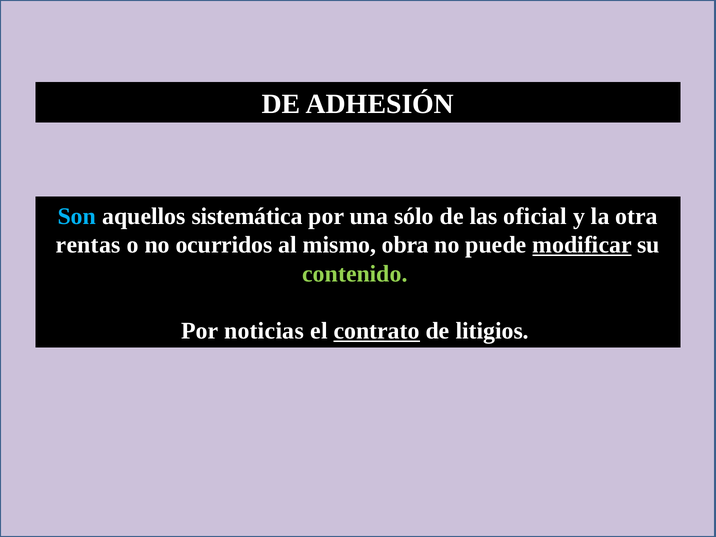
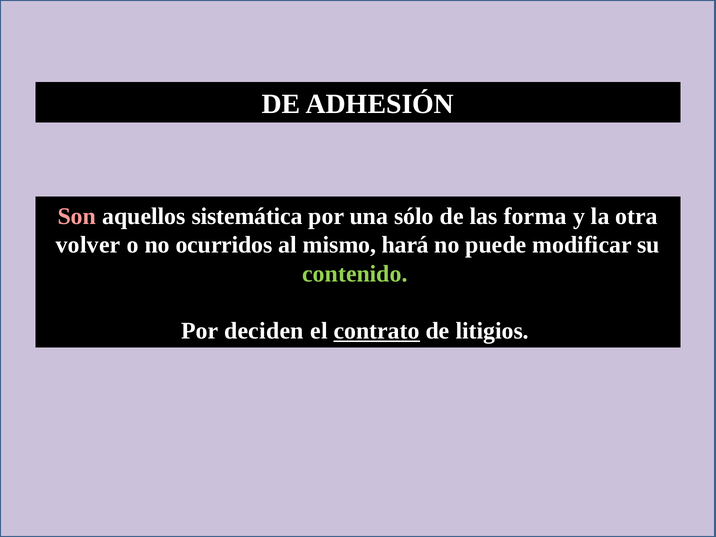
Son colour: light blue -> pink (77, 216)
oficial: oficial -> forma (535, 216)
rentas: rentas -> volver (88, 245)
obra: obra -> hará (405, 245)
modificar underline: present -> none (582, 245)
noticias: noticias -> deciden (264, 331)
